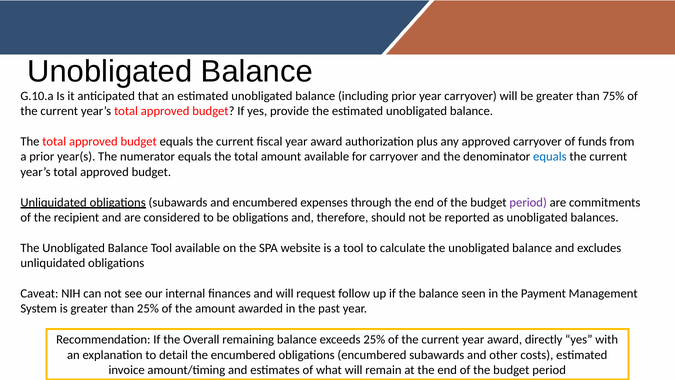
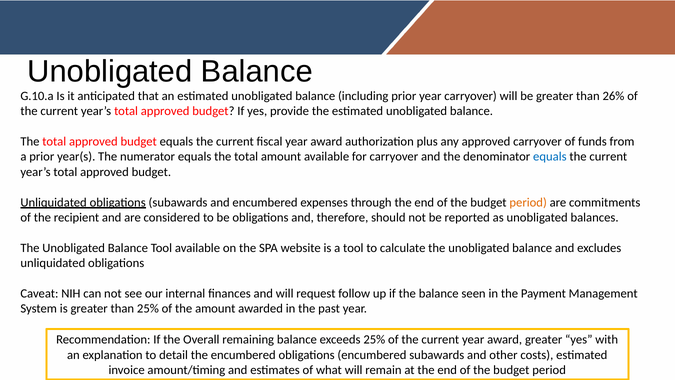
75%: 75% -> 26% (613, 96)
period colour: purple -> orange (528, 202)
award directly: directly -> greater (544, 340)
